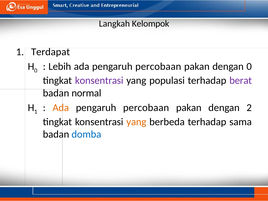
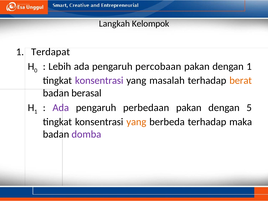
dengan 0: 0 -> 1 (249, 66)
populasi: populasi -> masalah (167, 81)
berat colour: purple -> orange (241, 81)
normal: normal -> berasal (86, 93)
Ada colour: orange -> purple (61, 108)
percobaan: percobaan -> perbedaan (146, 108)
2: 2 -> 5 (249, 108)
sama: sama -> maka (241, 122)
domba colour: blue -> purple (86, 134)
